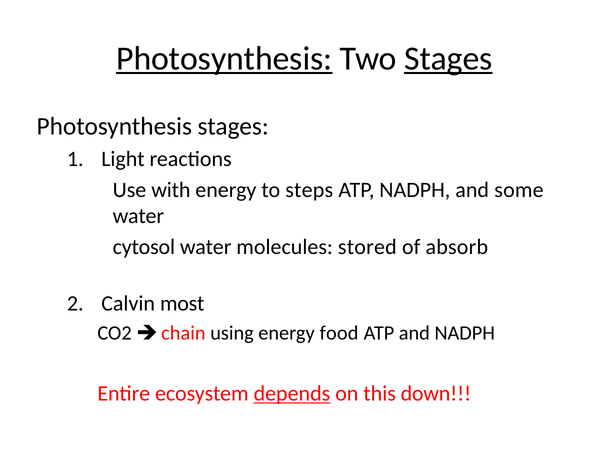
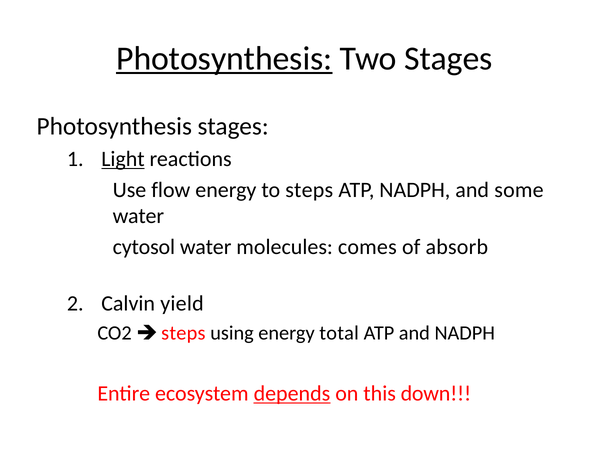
Stages underline: present -> none (448, 59)
Light underline: none -> present (123, 159)
with: with -> flow (171, 190)
stored: stored -> comes (367, 247)
most: most -> yield (182, 304)
chain: chain -> steps (183, 334)
food: food -> total (339, 334)
